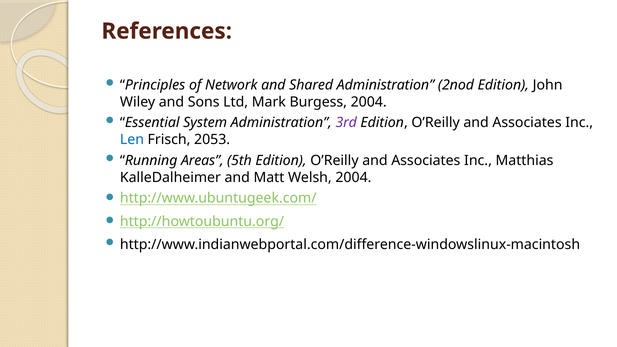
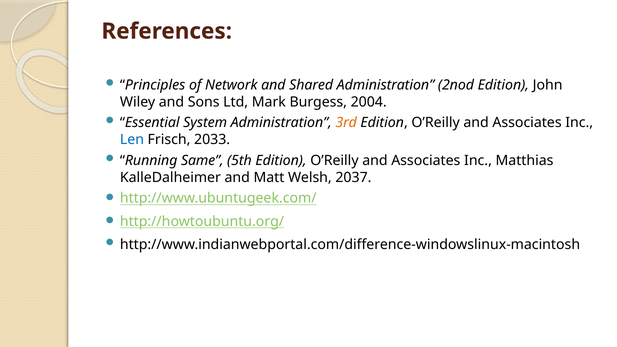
3rd colour: purple -> orange (346, 123)
2053: 2053 -> 2033 (212, 140)
Areas: Areas -> Same (202, 161)
Welsh 2004: 2004 -> 2037 (353, 177)
